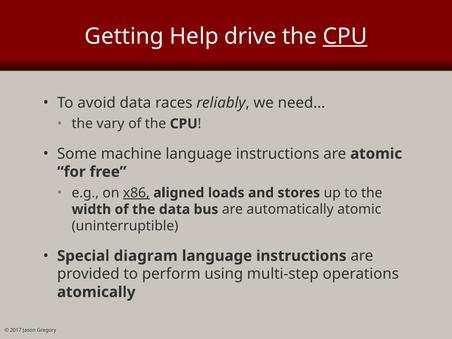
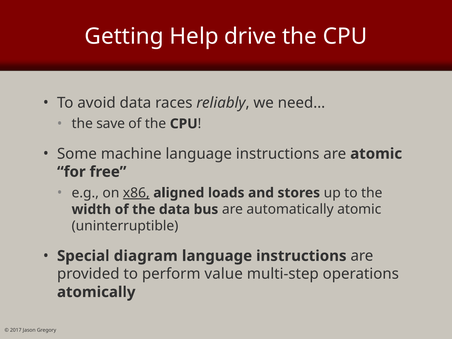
CPU underline: present -> none (345, 36)
vary: vary -> save (111, 124)
using: using -> value (224, 274)
